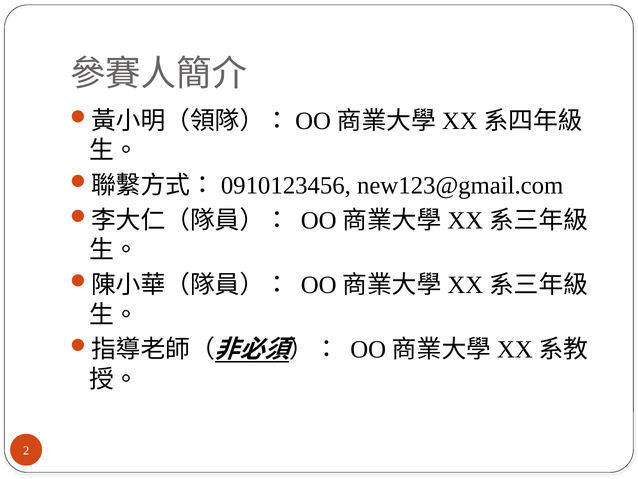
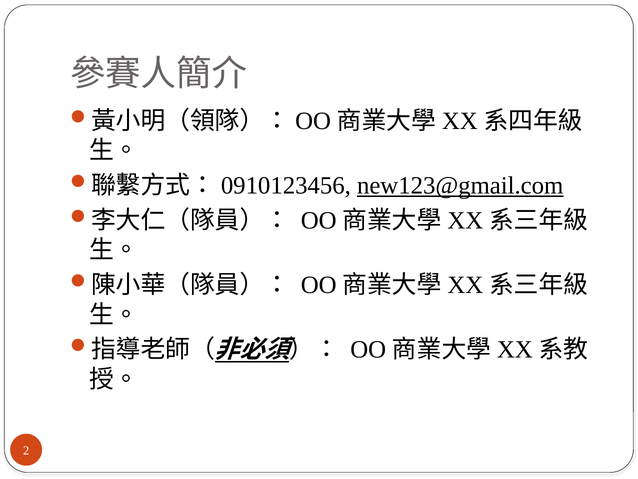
new123@gmail.com underline: none -> present (460, 185)
